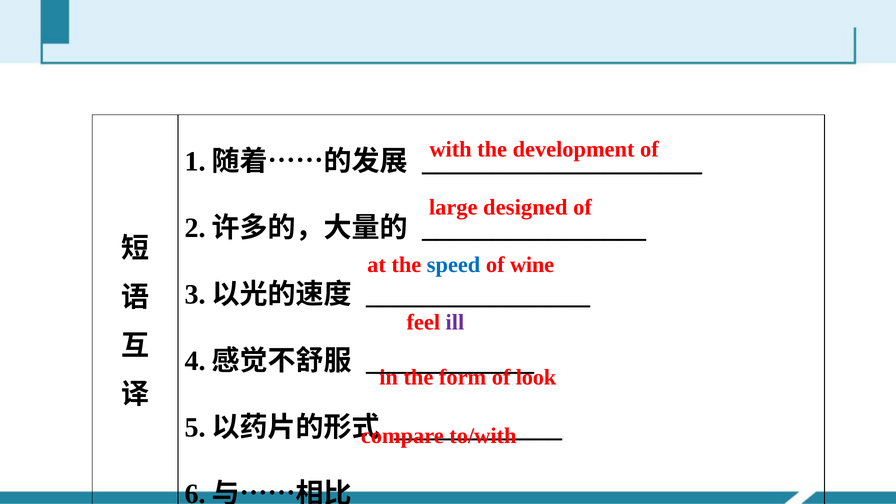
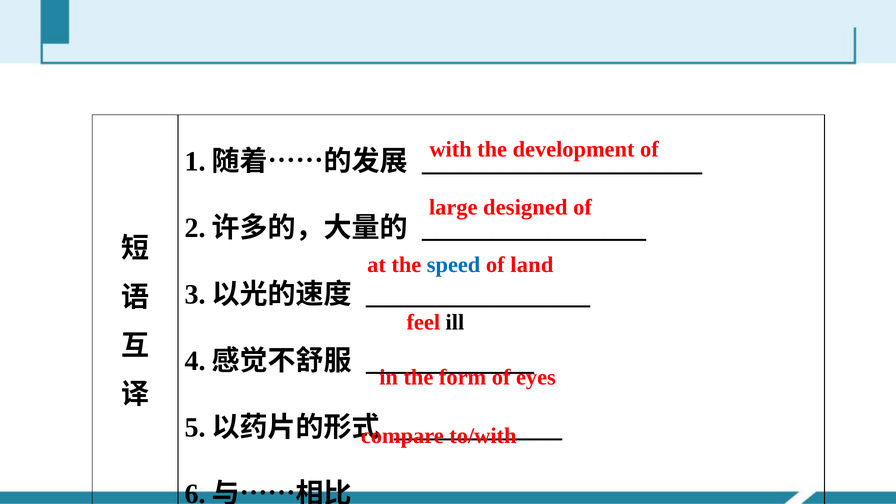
wine: wine -> land (532, 265)
ill colour: purple -> black (455, 322)
look: look -> eyes (536, 377)
